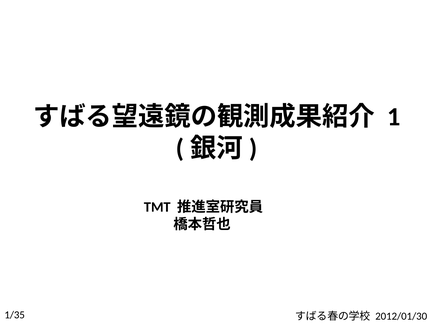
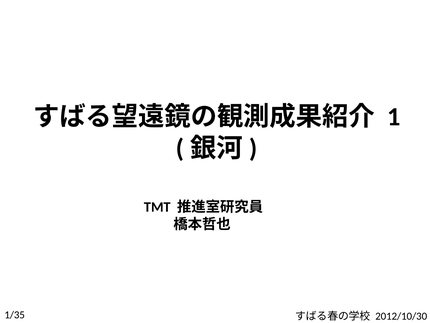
2012/01/30: 2012/01/30 -> 2012/10/30 (401, 316)
